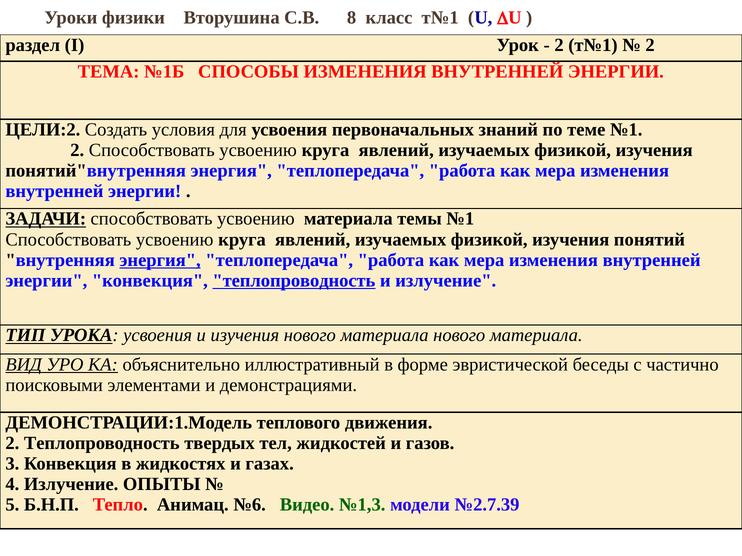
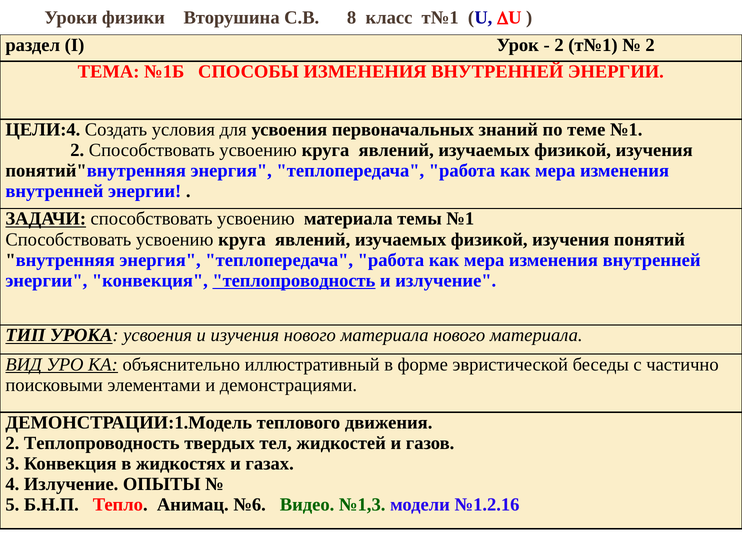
ЦЕЛИ:2: ЦЕЛИ:2 -> ЦЕЛИ:4 (43, 130)
энергия underline: present -> none (160, 260)
№2.7.39: №2.7.39 -> №1.2.16 (487, 505)
